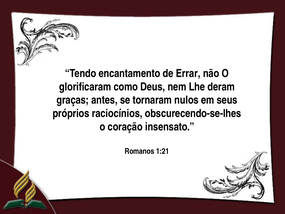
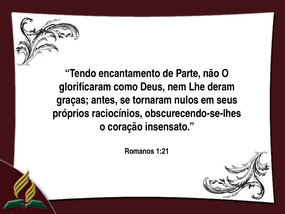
Errar: Errar -> Parte (188, 73)
